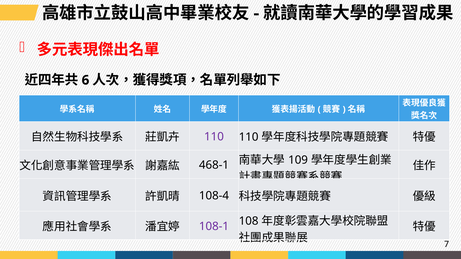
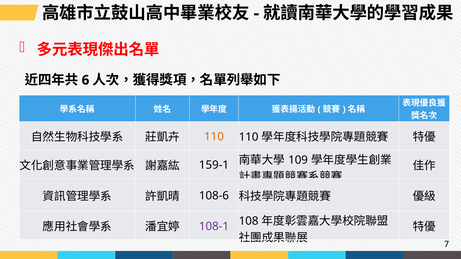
110 colour: purple -> orange (214, 137)
468-1: 468-1 -> 159-1 (214, 165)
108-4: 108-4 -> 108-6 (214, 196)
